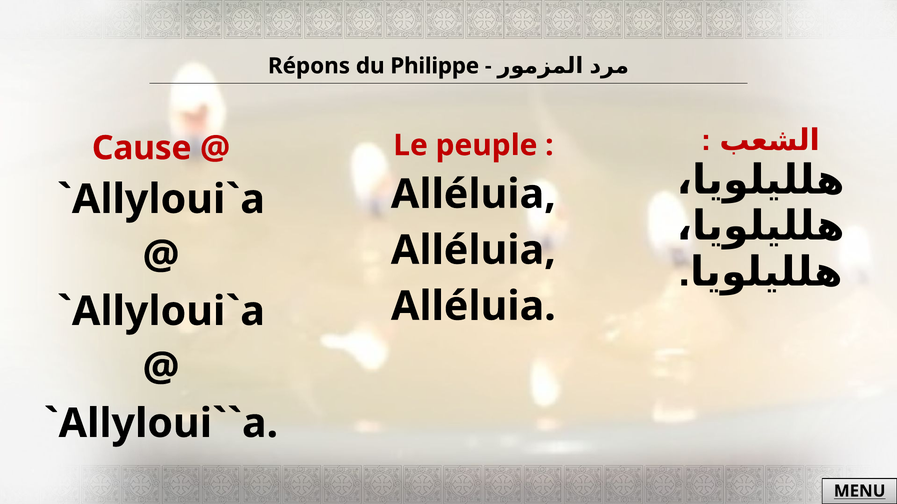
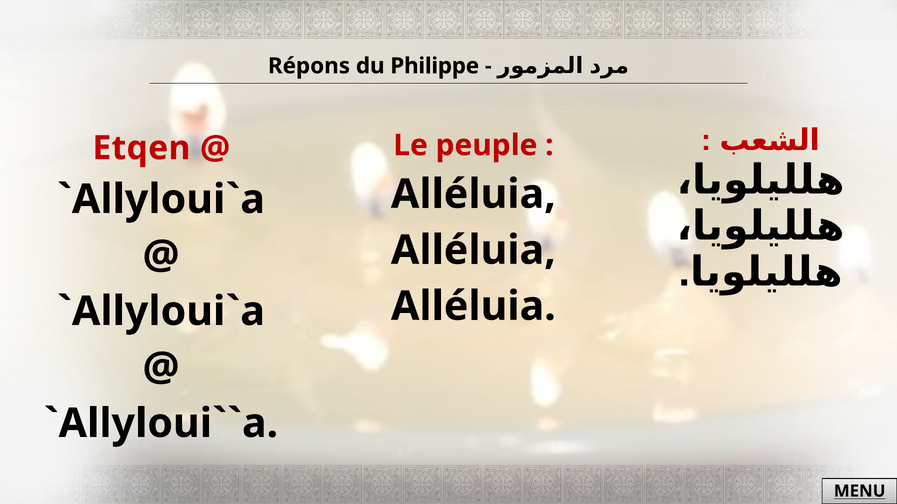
Cause: Cause -> Etqen (141, 148)
